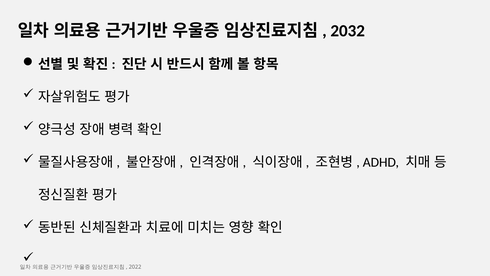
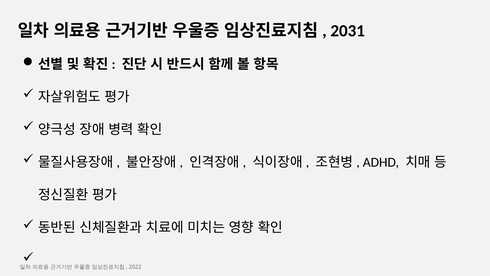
2032: 2032 -> 2031 (348, 31)
